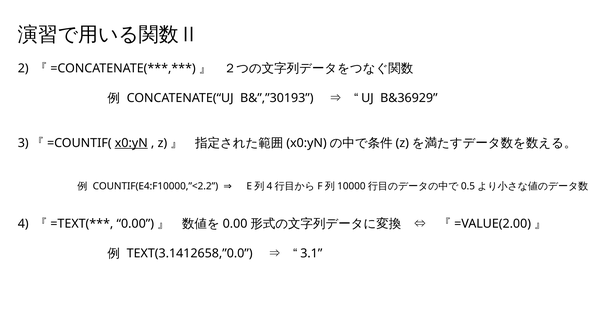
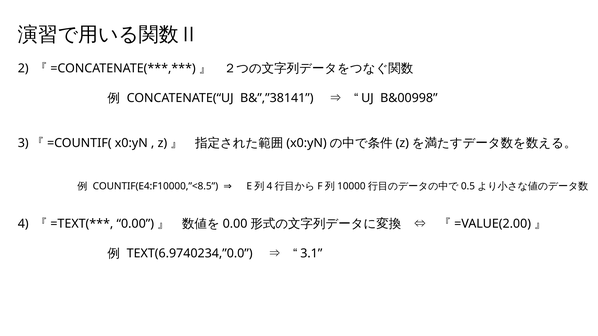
B&”,”30193: B&”,”30193 -> B&”,”38141 (277, 98)
B&36929: B&36929 -> B&00998 (409, 98)
x0:yN underline: present -> none (131, 143)
COUNTIF(E4:F10000,”<2.2: COUNTIF(E4:F10000,”<2.2 -> COUNTIF(E4:F10000,”<8.5 (155, 186)
TEXT(3.1412658,”0.0: TEXT(3.1412658,”0.0 -> TEXT(6.9740234,”0.0 (190, 254)
